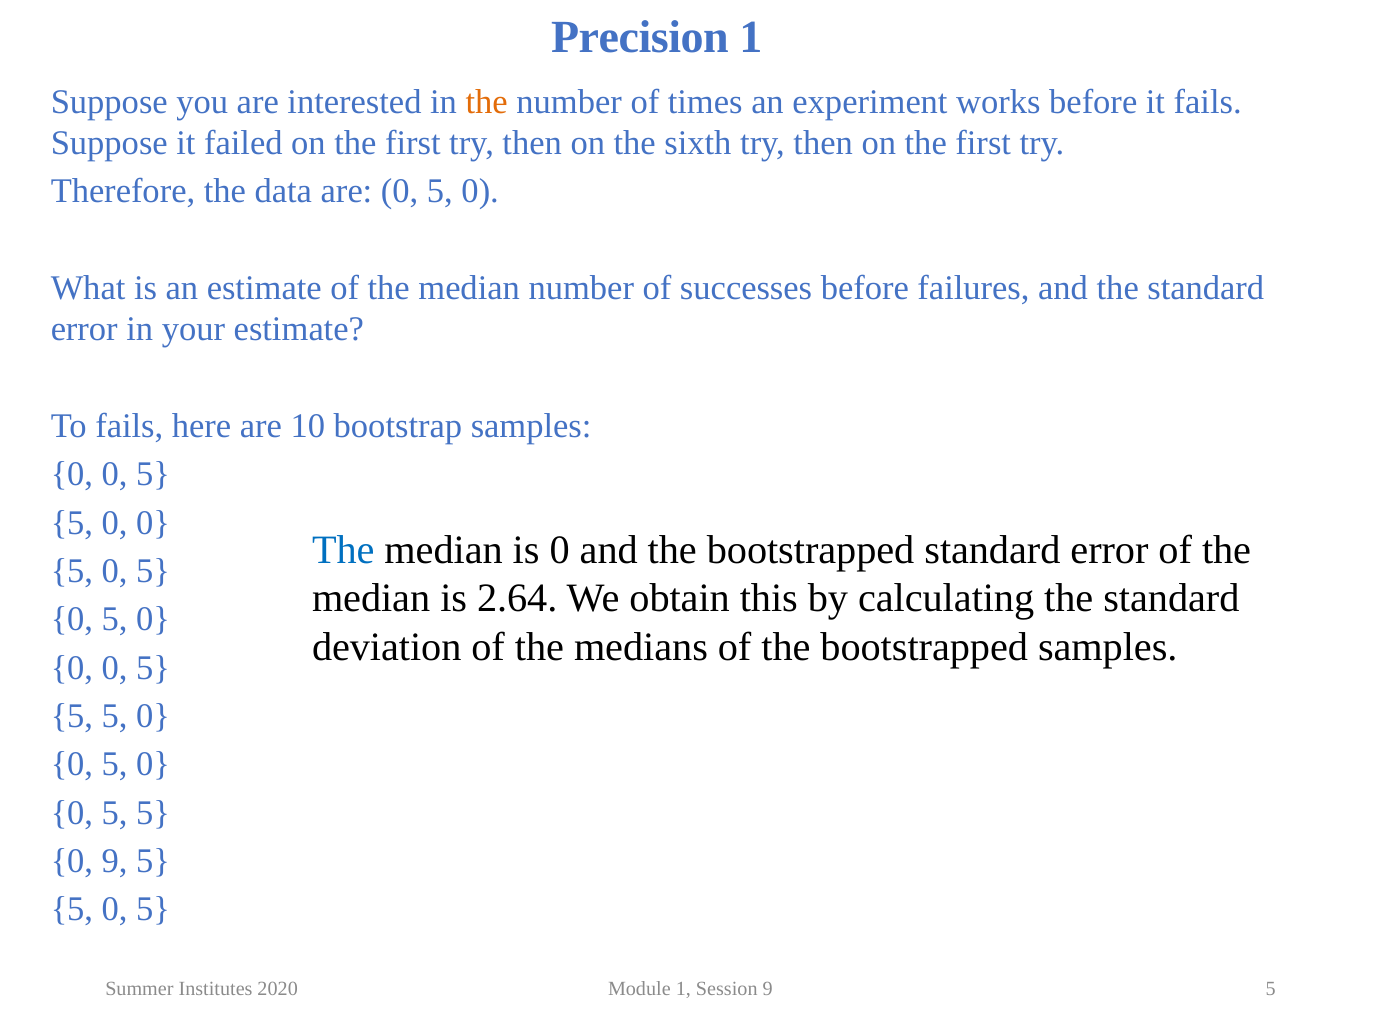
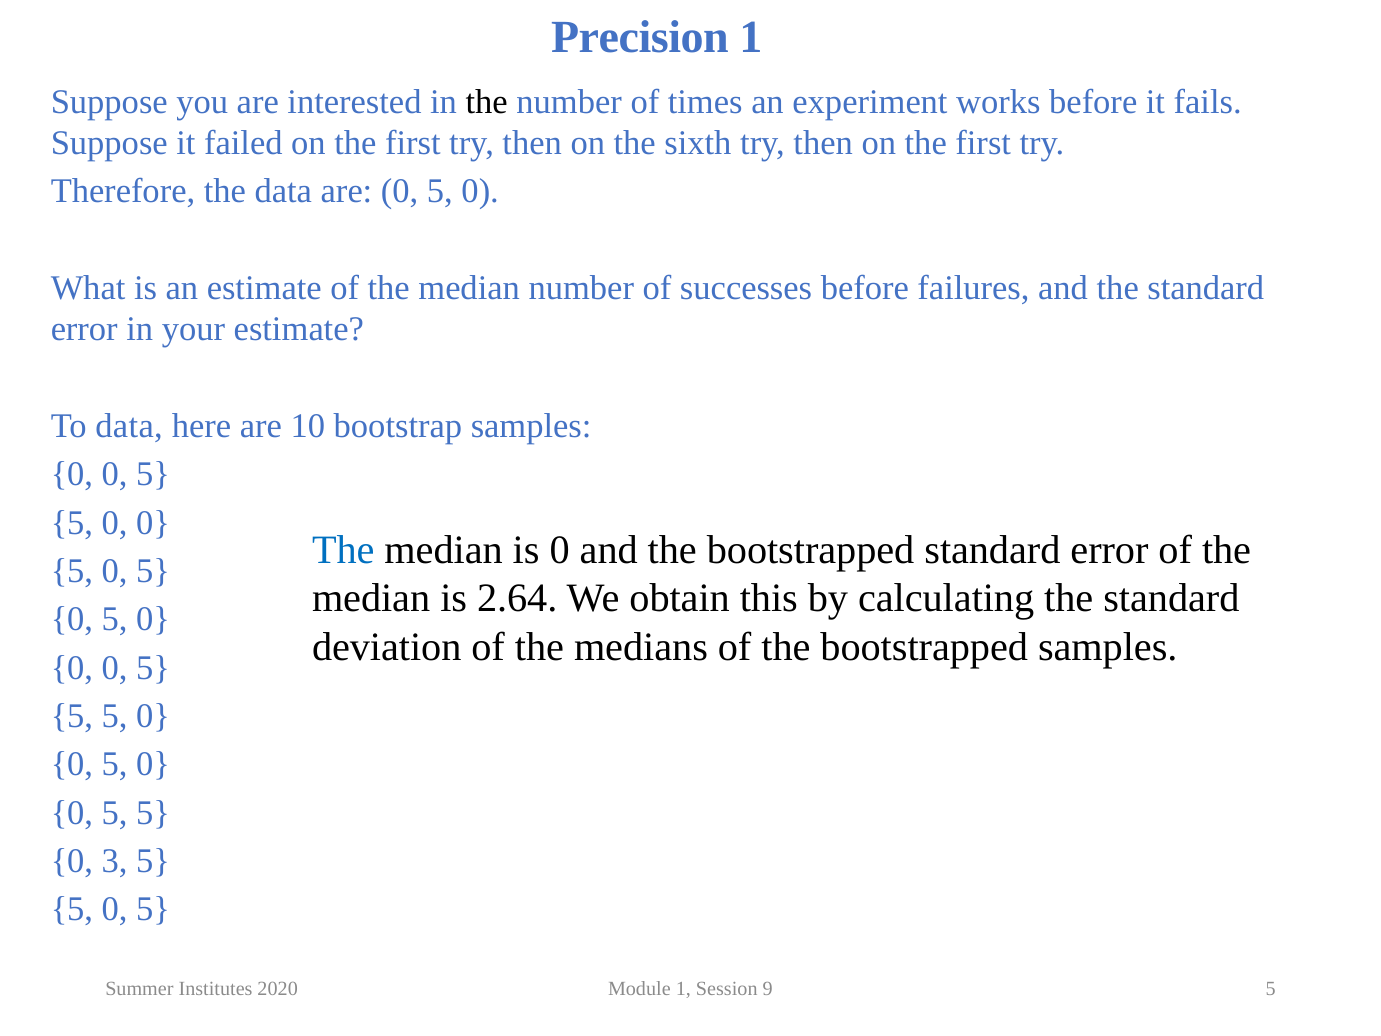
the colour: orange -> black (487, 102)
To fails: fails -> data (129, 426)
0 9: 9 -> 3 (115, 861)
